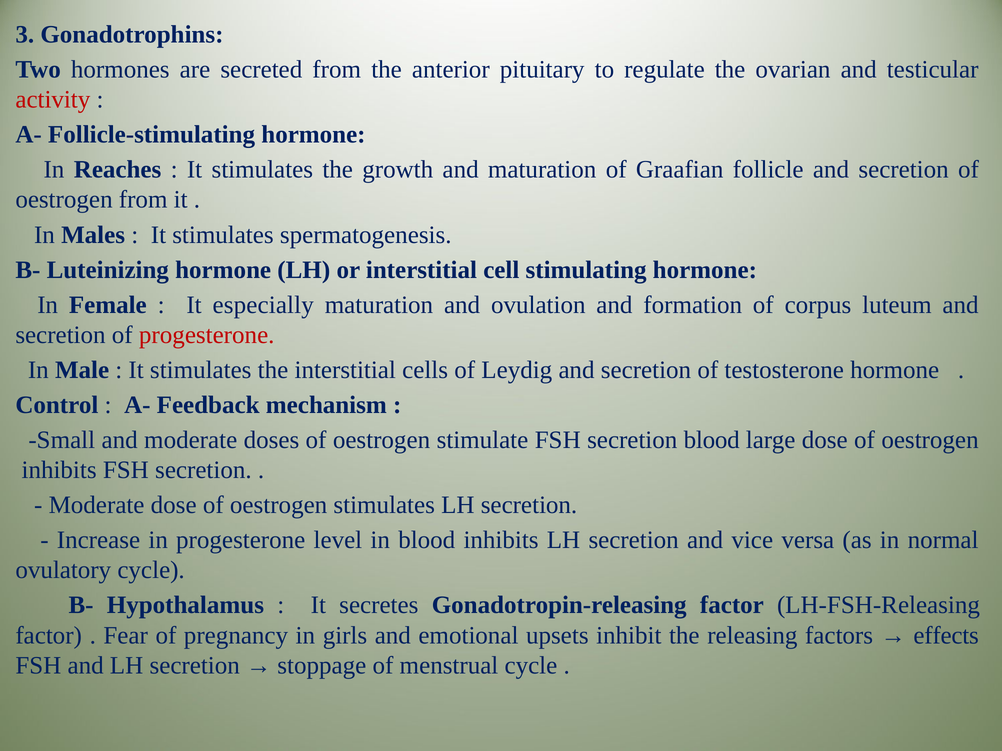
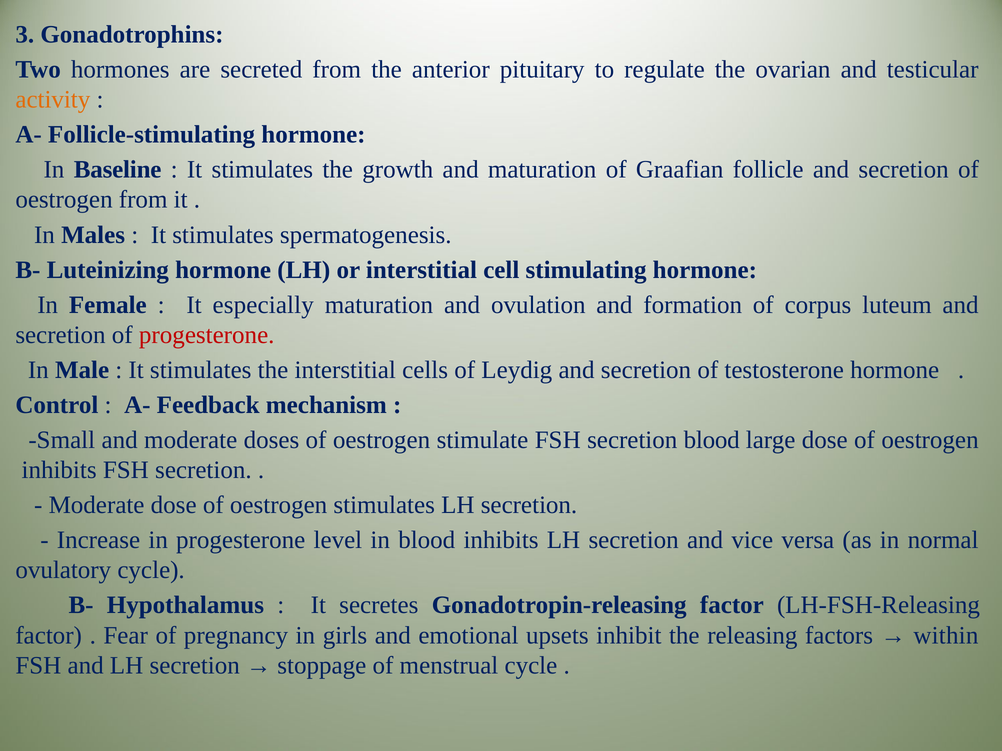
activity colour: red -> orange (53, 100)
Reaches: Reaches -> Baseline (118, 170)
effects: effects -> within (946, 636)
